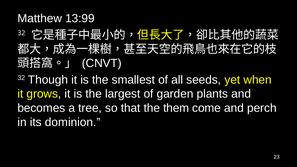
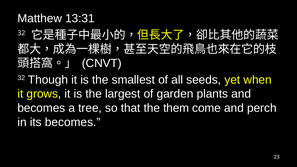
13:99: 13:99 -> 13:31 (80, 18)
its dominion: dominion -> becomes (73, 122)
